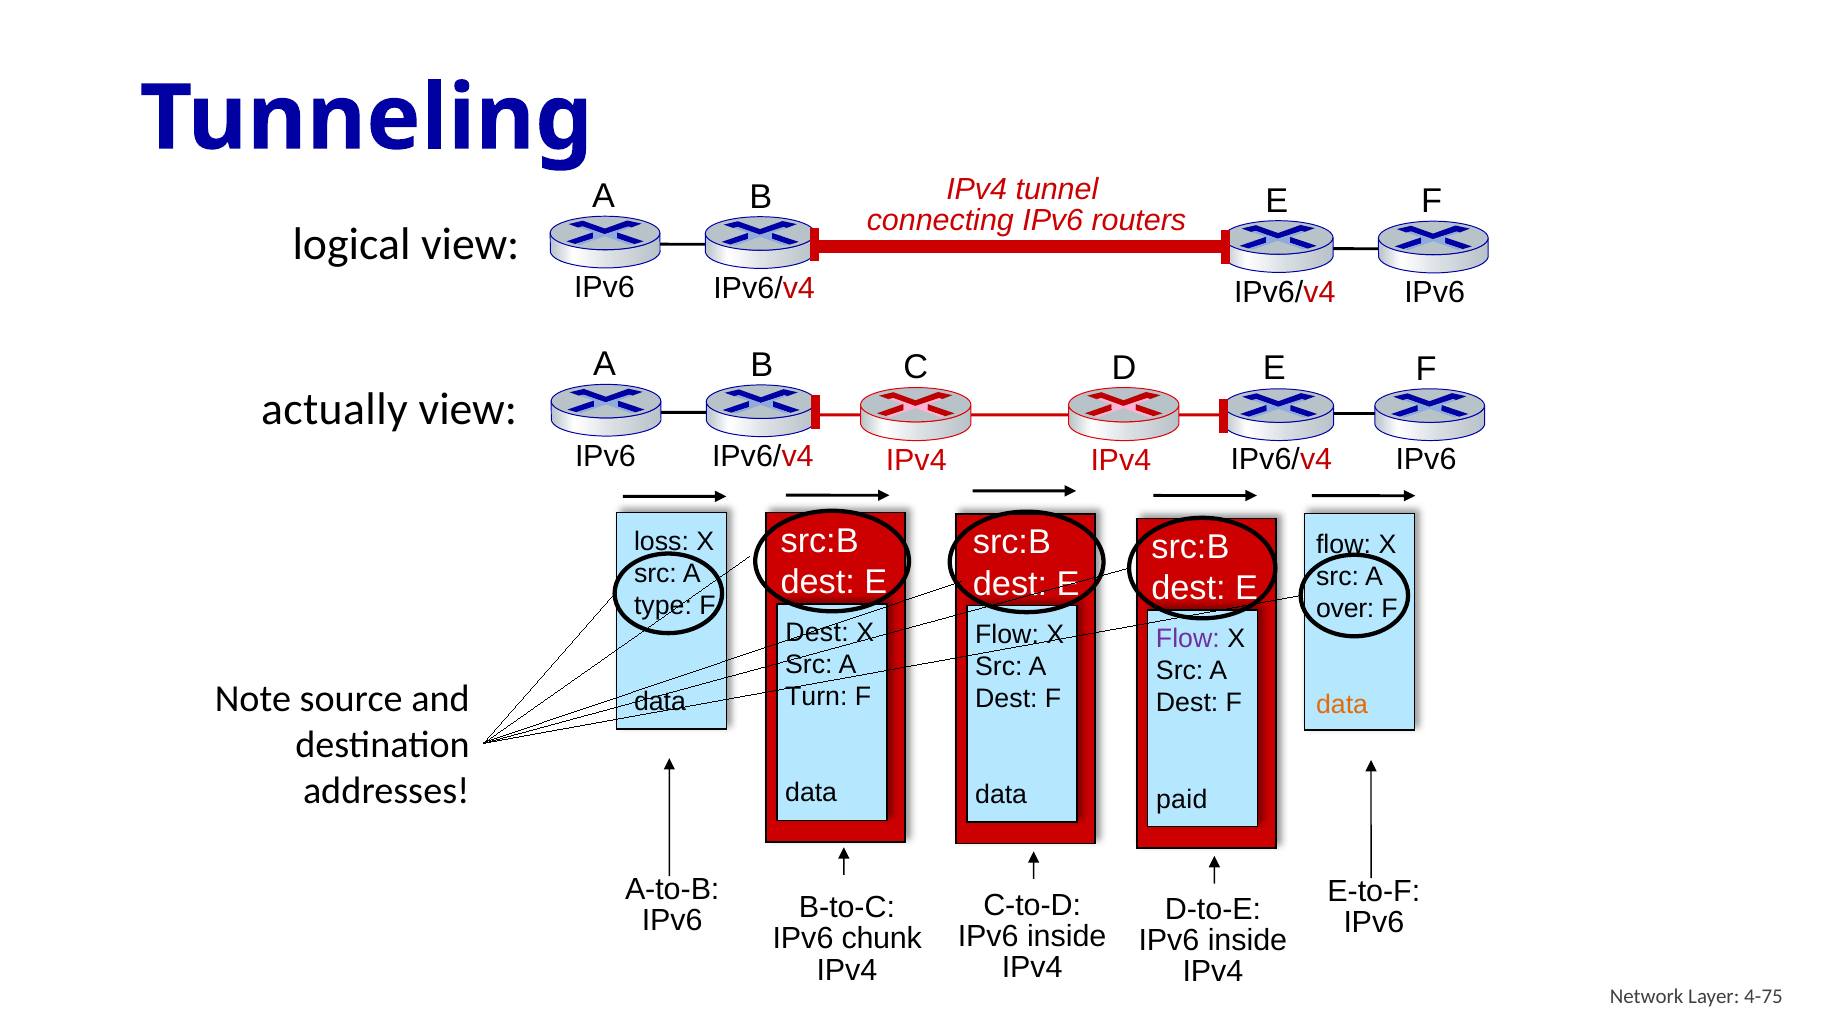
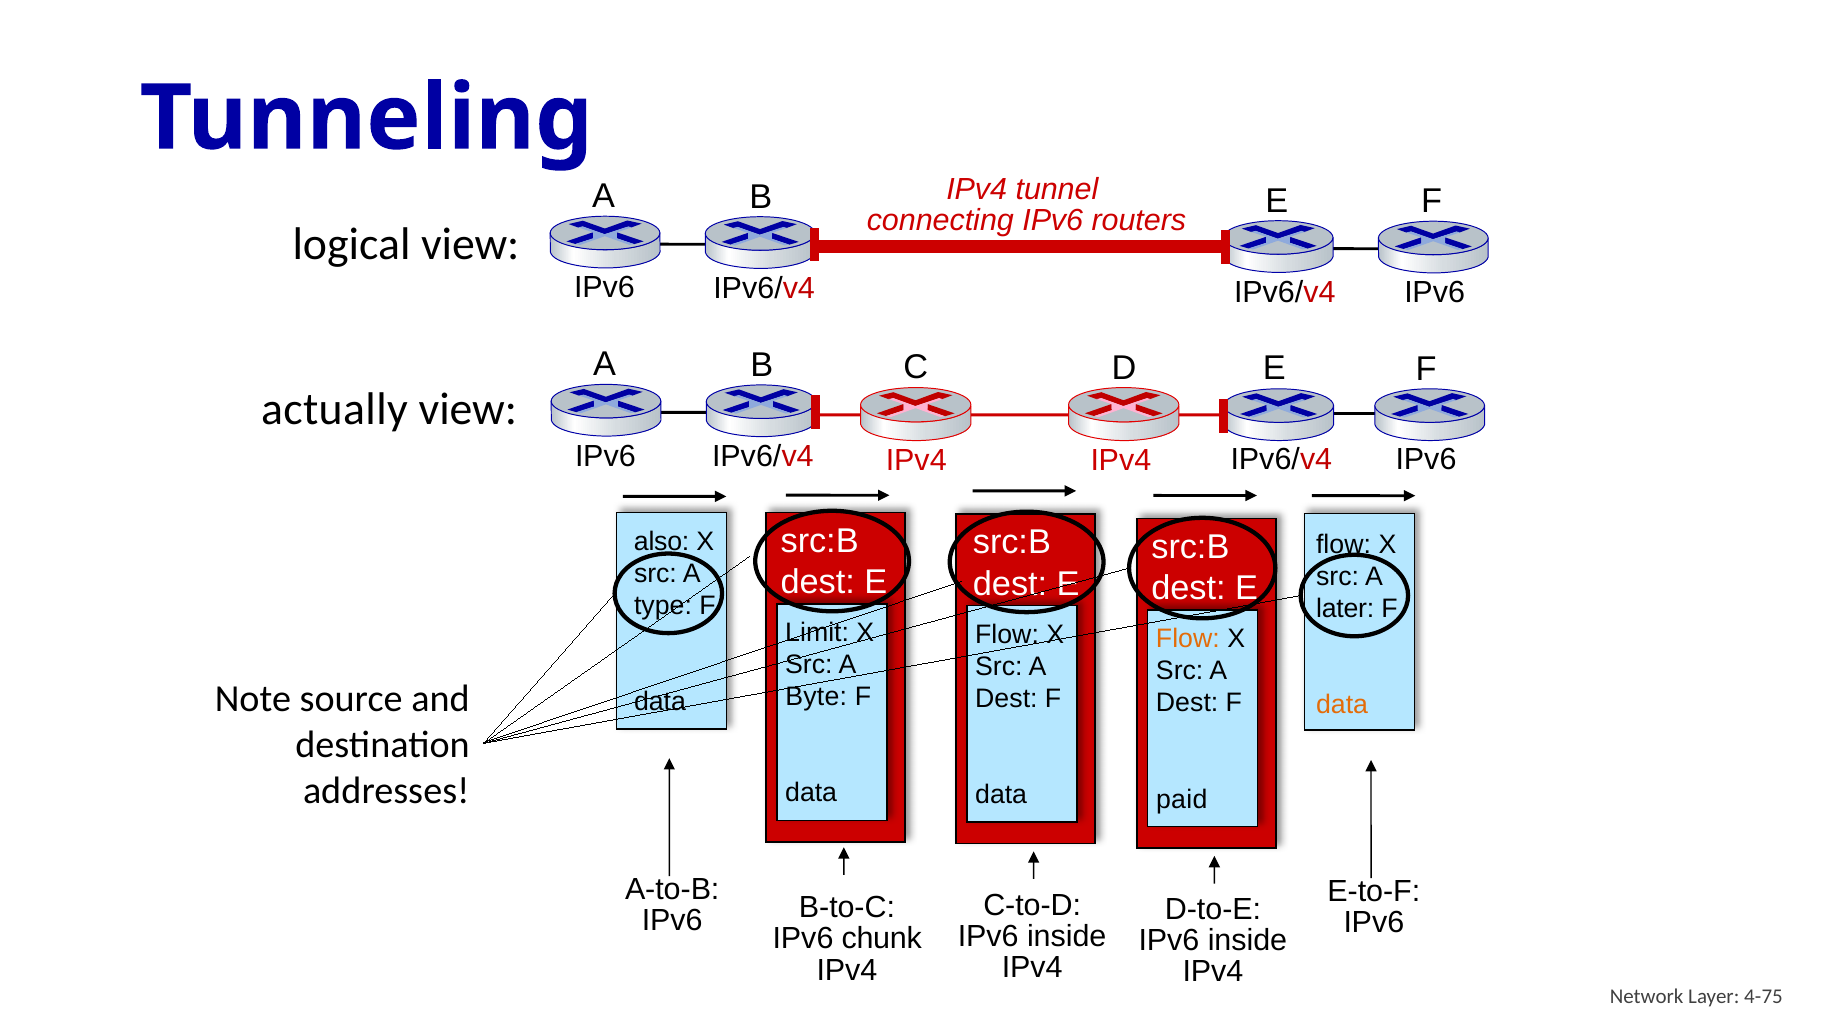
loss: loss -> also (662, 541)
over: over -> later (1345, 608)
Dest: Dest -> Limit (817, 633)
Flow colour: purple -> orange (1188, 639)
Turn: Turn -> Byte (816, 697)
